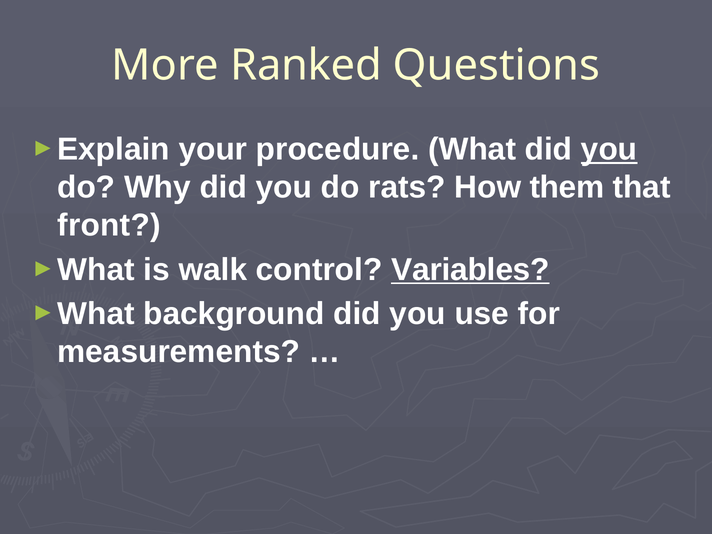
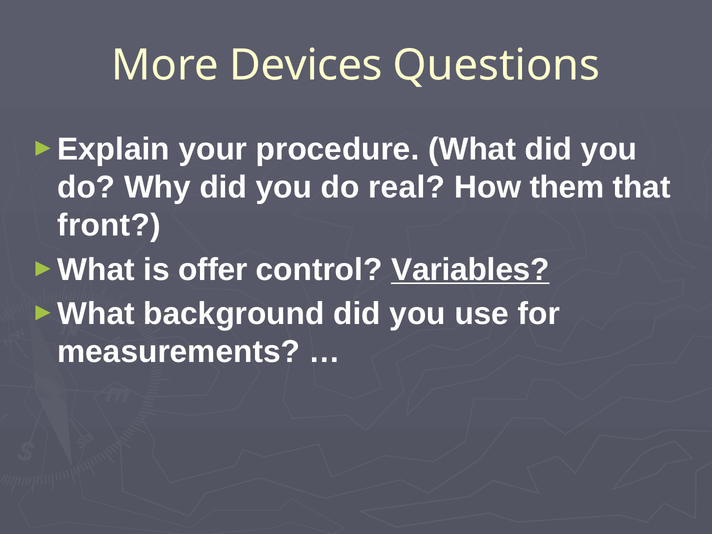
Ranked: Ranked -> Devices (306, 65)
you underline: present -> none (609, 149)
rats: rats -> real (407, 187)
walk: walk -> offer (213, 270)
